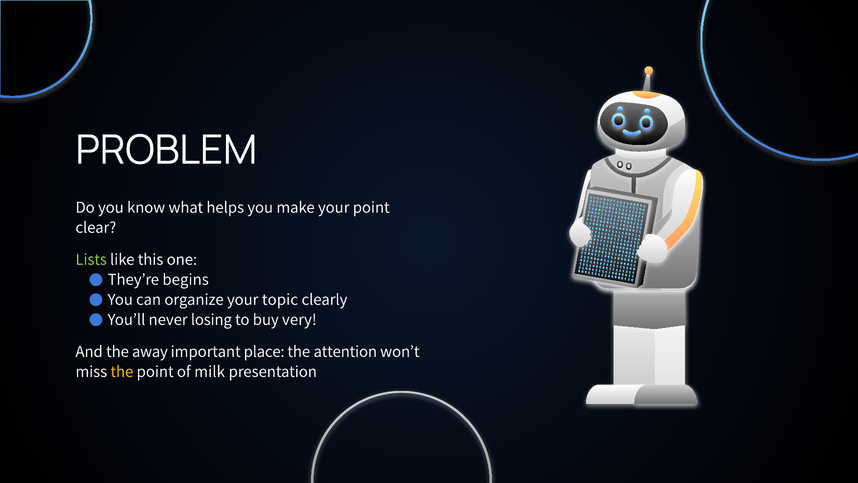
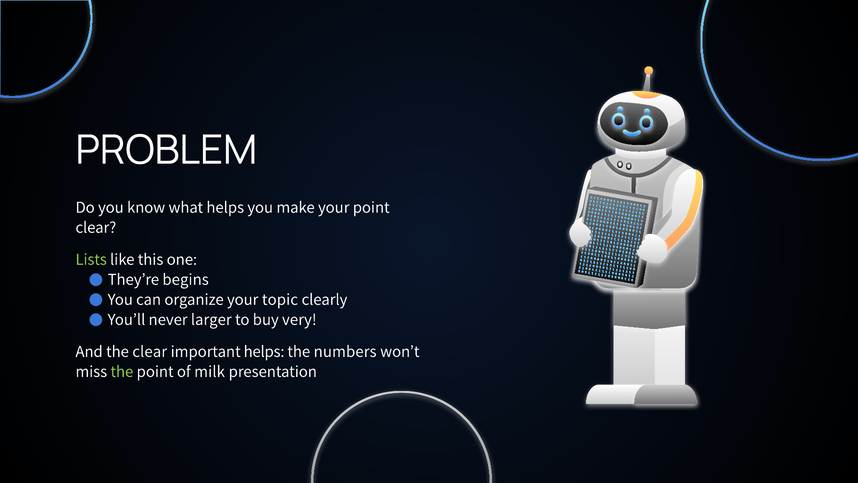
losing: losing -> larger (211, 319)
the away: away -> clear (150, 351)
important place: place -> helps (264, 351)
attention: attention -> numbers (345, 351)
the colour: yellow -> light green (122, 371)
